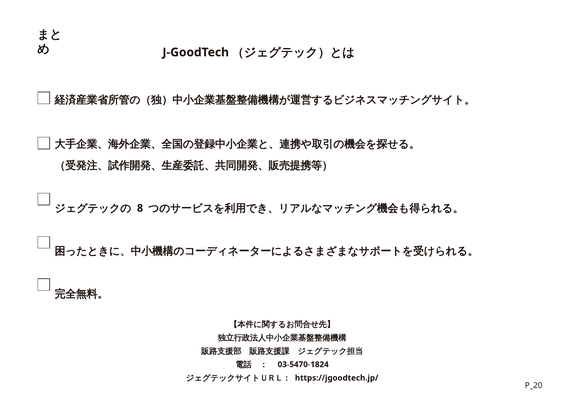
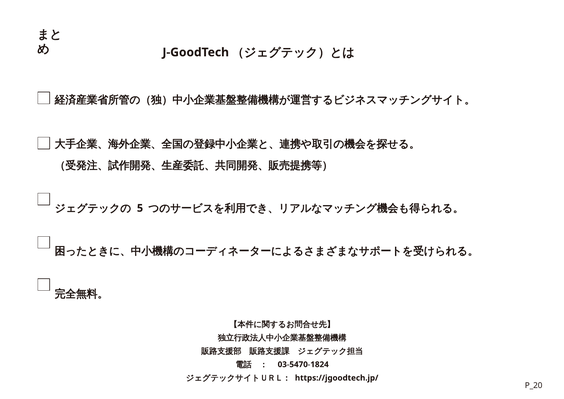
8: 8 -> 5 (140, 208)
